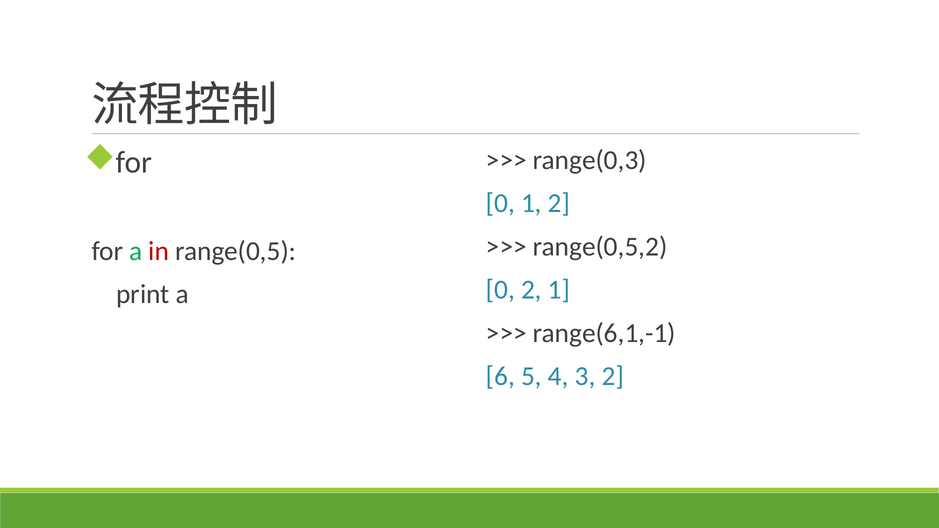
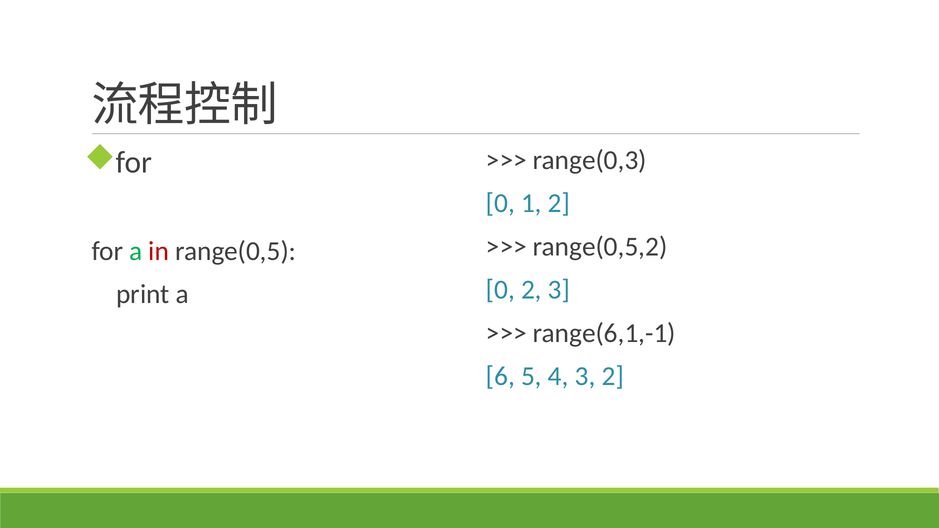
2 1: 1 -> 3 (559, 290)
